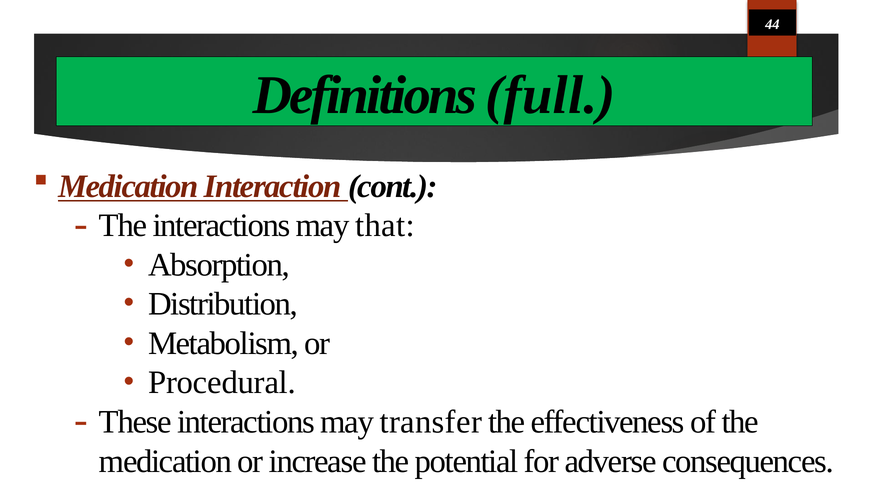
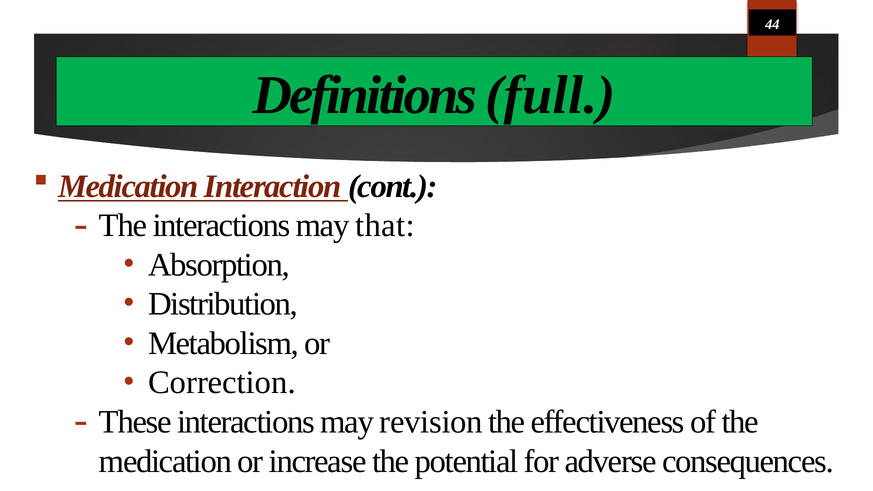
Procedural: Procedural -> Correction (222, 383)
transfer: transfer -> revision (431, 422)
